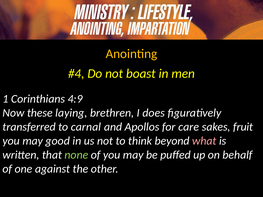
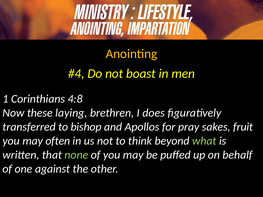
4:9: 4:9 -> 4:8 (75, 99)
carnal: carnal -> bishop (86, 127)
care: care -> pray (189, 127)
good: good -> often (58, 141)
what colour: pink -> light green (204, 141)
